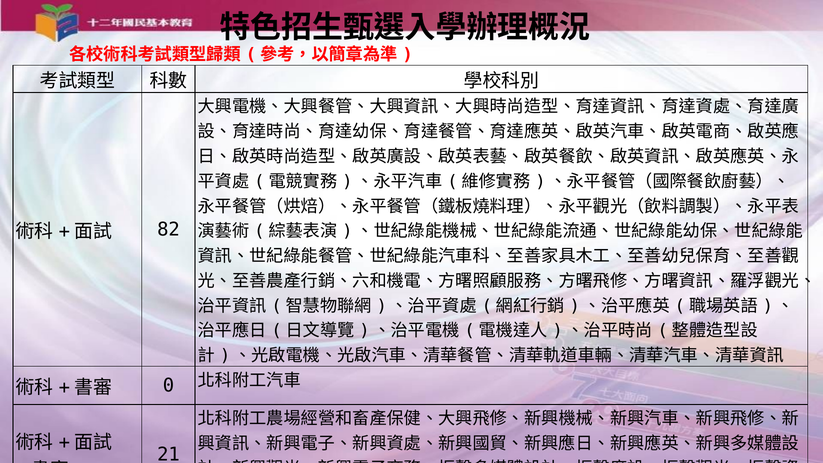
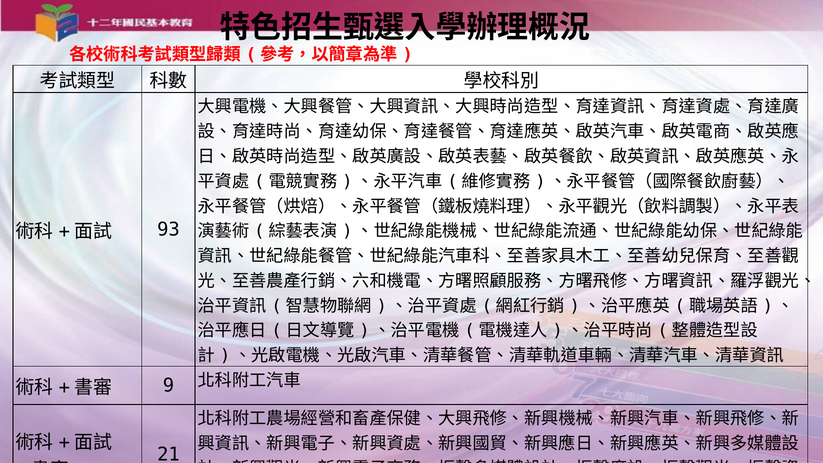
82: 82 -> 93 (168, 230)
0: 0 -> 9 (168, 386)
